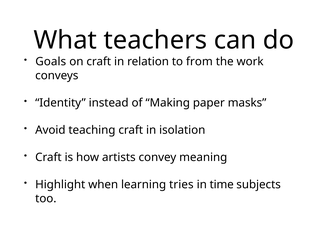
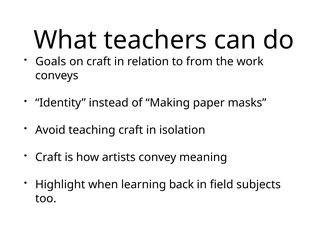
tries: tries -> back (181, 185)
time: time -> field (222, 185)
